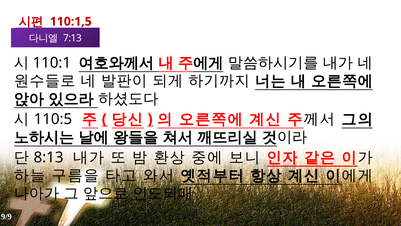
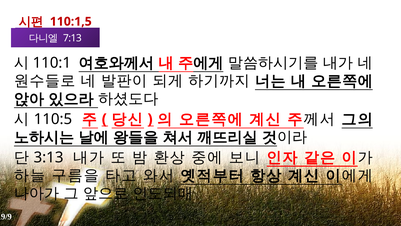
8:13: 8:13 -> 3:13 (49, 157)
